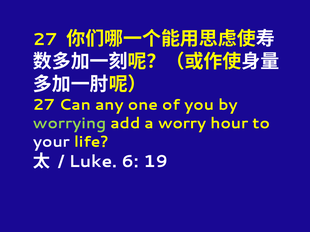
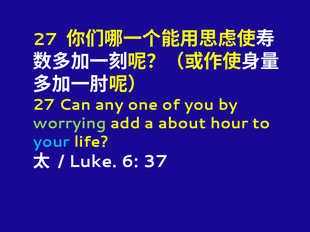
worry: worry -> about (182, 124)
your colour: white -> light blue (51, 142)
19: 19 -> 37 (156, 162)
